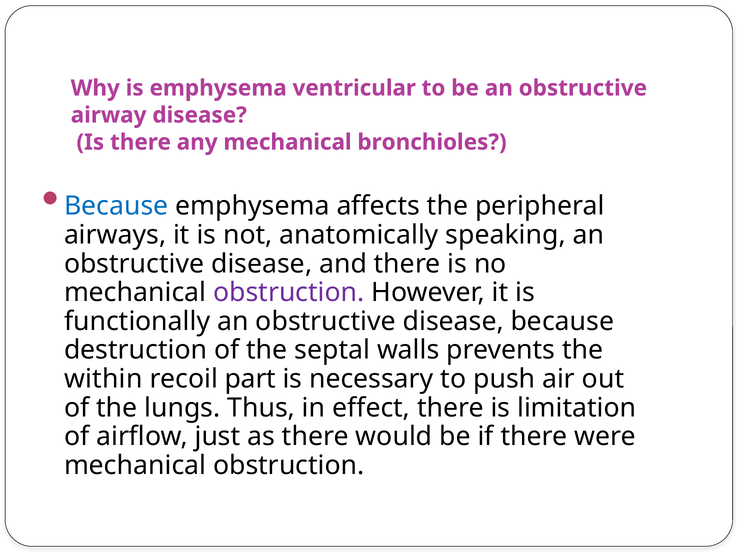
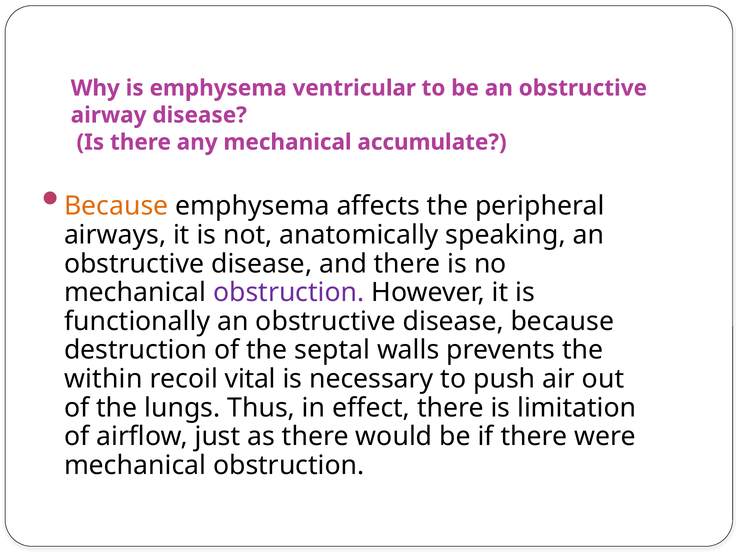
bronchioles: bronchioles -> accumulate (432, 142)
Because colour: blue -> orange (116, 206)
part: part -> vital (250, 379)
